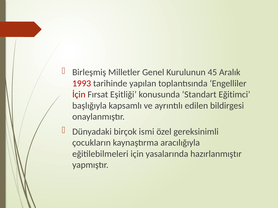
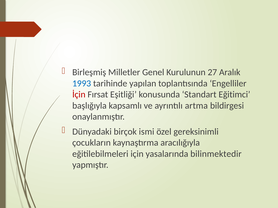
45: 45 -> 27 (212, 72)
1993 colour: red -> blue (82, 84)
edilen: edilen -> artma (196, 106)
hazırlanmıştır: hazırlanmıştır -> bilinmektedir (216, 154)
